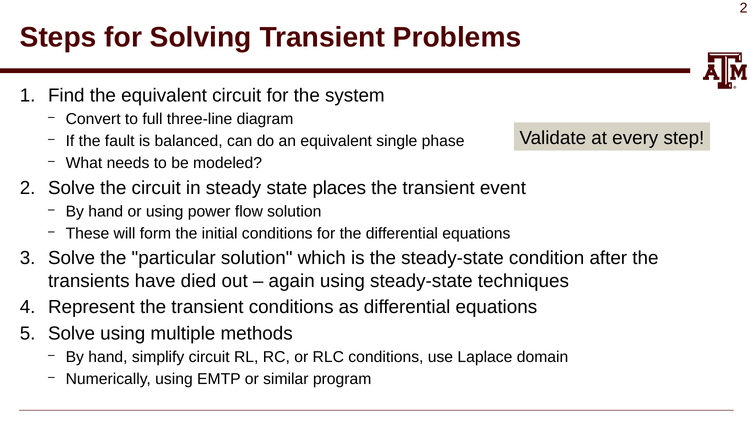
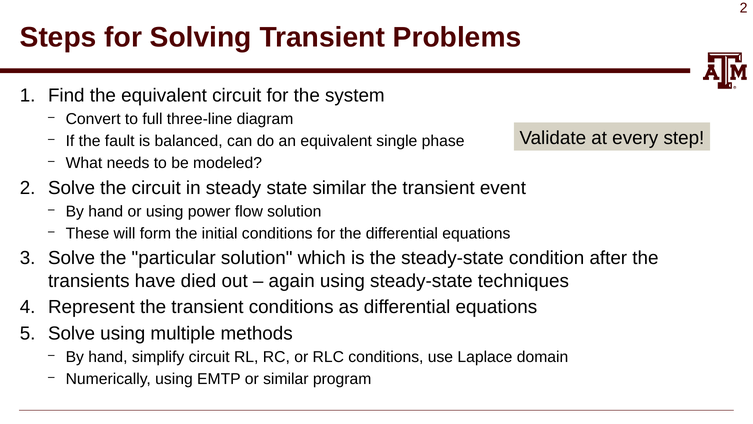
state places: places -> similar (339, 188)
